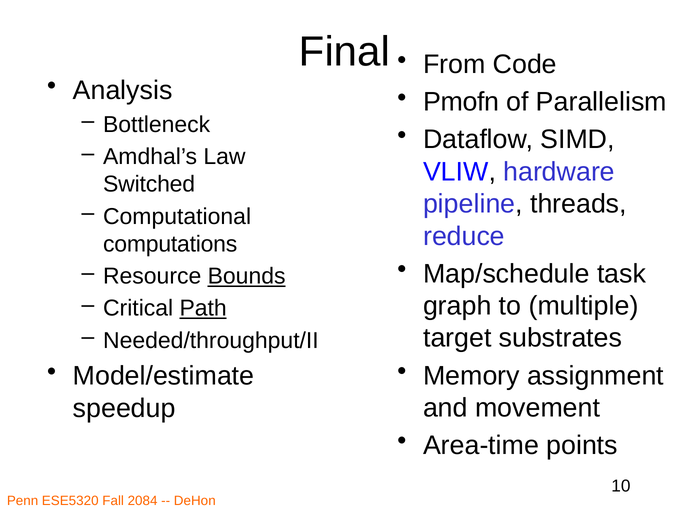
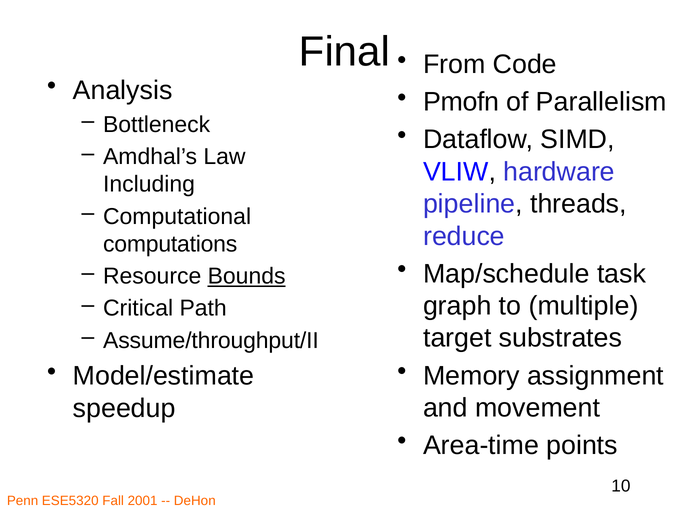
Switched: Switched -> Including (149, 184)
Path underline: present -> none (203, 308)
Needed/throughput/II: Needed/throughput/II -> Assume/throughput/II (211, 340)
2084: 2084 -> 2001 (143, 500)
